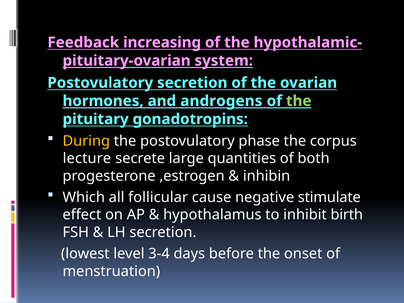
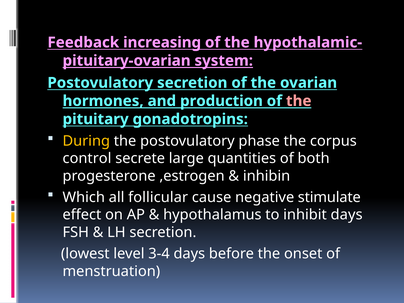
androgens: androgens -> production (221, 101)
the colour: light green -> pink (299, 101)
lecture: lecture -> control (87, 158)
inhibit birth: birth -> days (347, 215)
